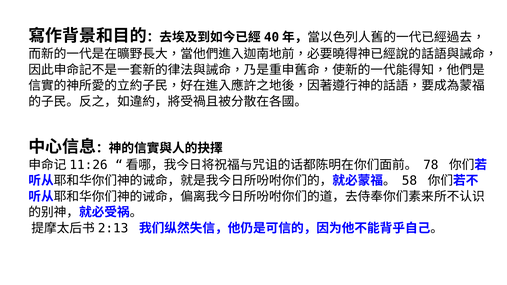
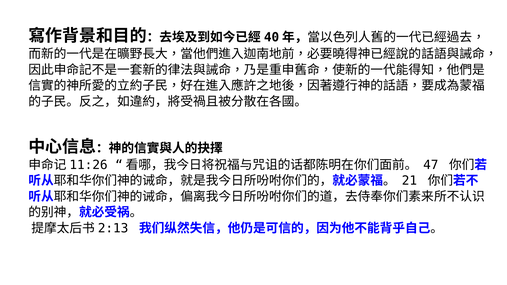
78: 78 -> 47 (431, 165)
58: 58 -> 21 (409, 181)
